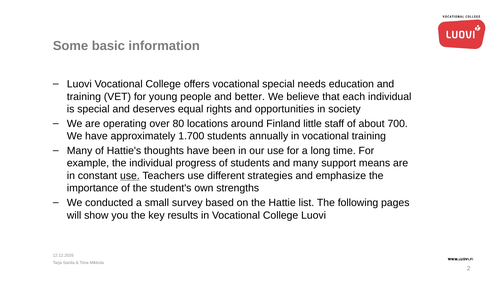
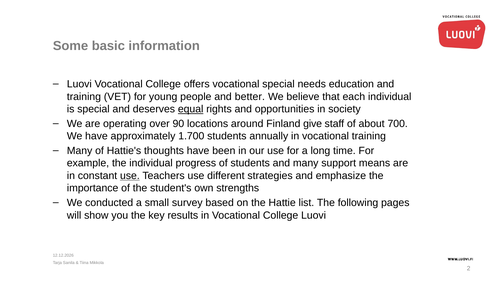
equal underline: none -> present (191, 109)
80: 80 -> 90 (178, 124)
little: little -> give (313, 124)
